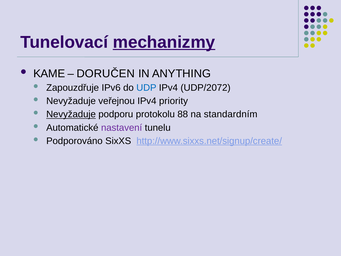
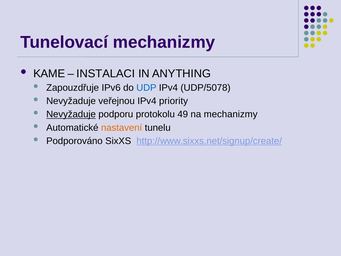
mechanizmy underline: present -> none (164, 42)
DORUČEN: DORUČEN -> INSTALACI (106, 73)
UDP/2072: UDP/2072 -> UDP/5078 (206, 88)
88: 88 -> 49 (183, 114)
na standardním: standardním -> mechanizmy (231, 114)
nastavení colour: purple -> orange (122, 127)
